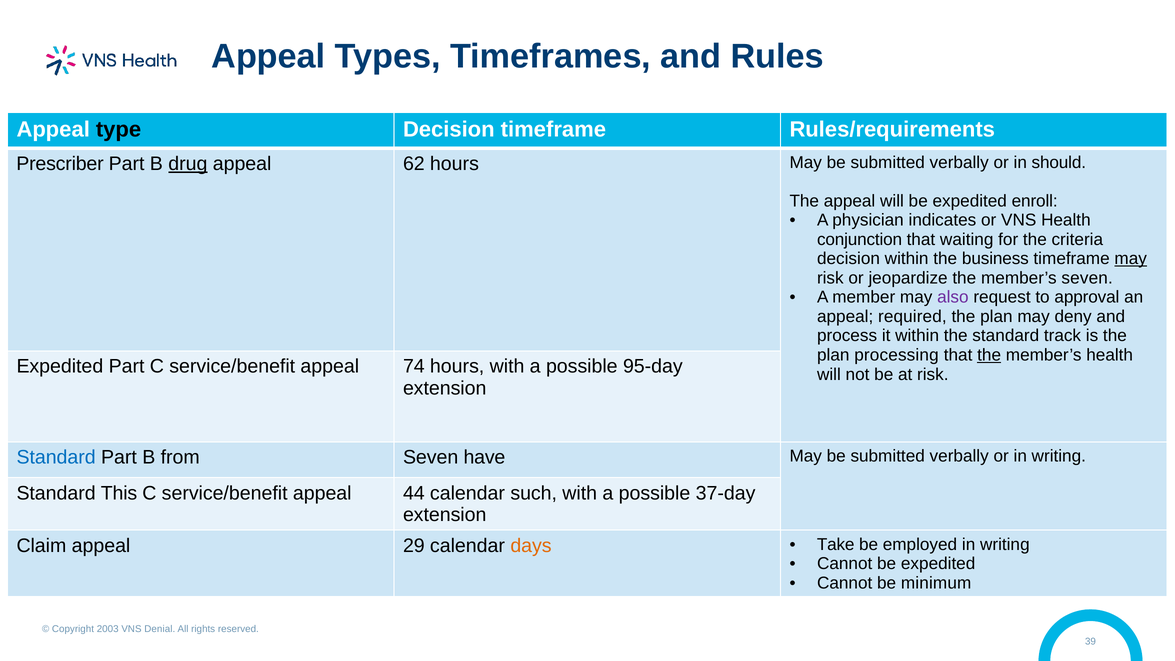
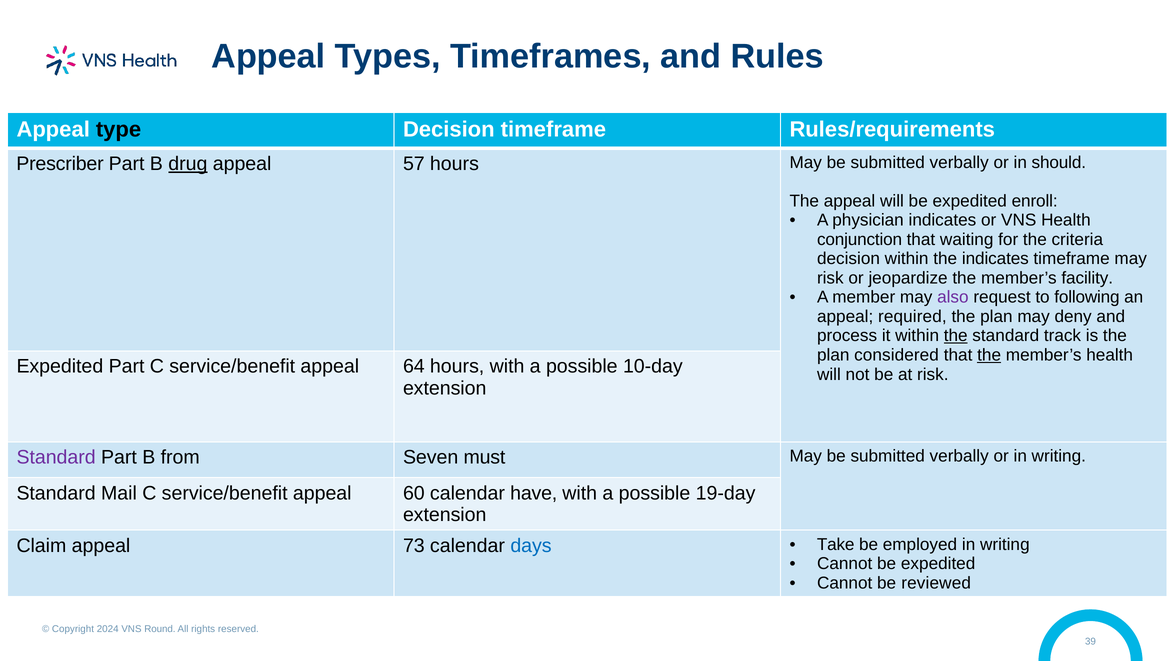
62: 62 -> 57 (414, 164)
the business: business -> indicates (995, 259)
may underline: present -> none (1131, 259)
member’s seven: seven -> facility (1087, 278)
approval: approval -> following (1087, 297)
the underline: none -> present (956, 336)
processing: processing -> considered (897, 355)
74: 74 -> 64 (414, 366)
95-day: 95-day -> 10-day (653, 366)
Standard colour: blue -> purple (56, 457)
have: have -> must (484, 457)
This: This -> Mail (119, 493)
44: 44 -> 60 (414, 493)
such: such -> have (534, 493)
37-day: 37-day -> 19-day (726, 493)
29: 29 -> 73 (414, 546)
days colour: orange -> blue (531, 546)
minimum: minimum -> reviewed (936, 583)
2003: 2003 -> 2024 (108, 629)
Denial: Denial -> Round (160, 629)
